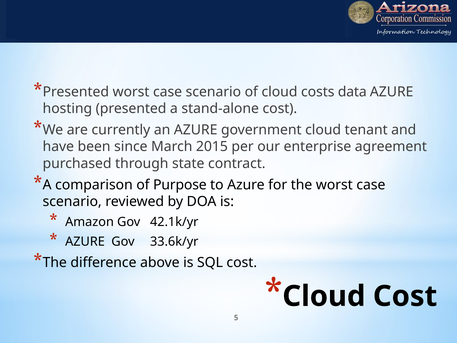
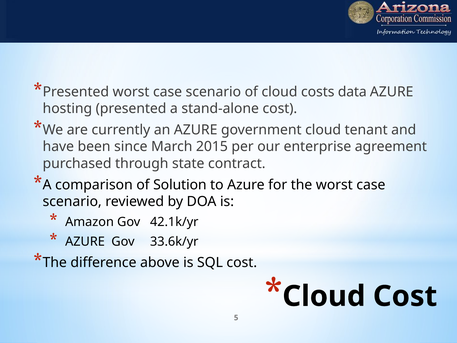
Purpose: Purpose -> Solution (180, 185)
